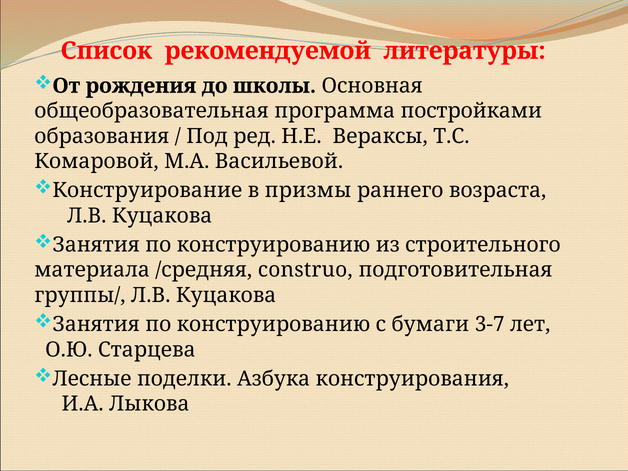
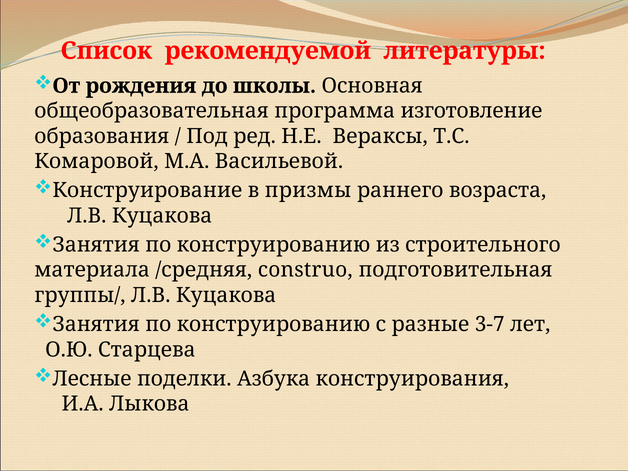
постройками: постройками -> изготовление (471, 111)
бумаги: бумаги -> разные (430, 324)
